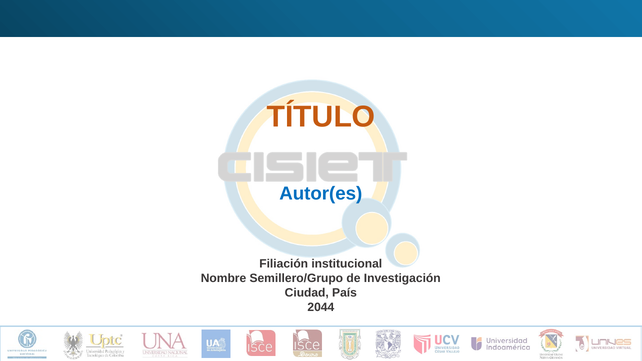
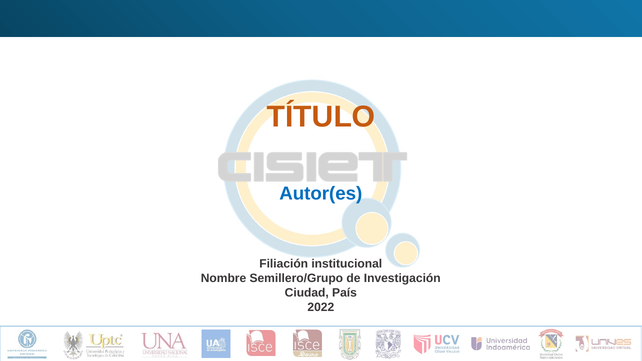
2044: 2044 -> 2022 (321, 307)
